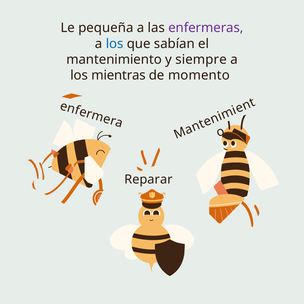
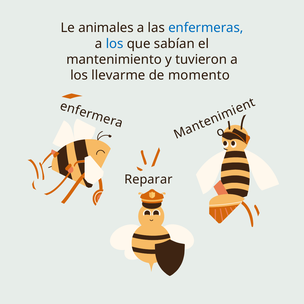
pequeña: pequeña -> animales (106, 28)
enfermeras colour: purple -> blue (206, 28)
siempre: siempre -> tuvieron (201, 59)
mientras: mientras -> llevarme (118, 75)
